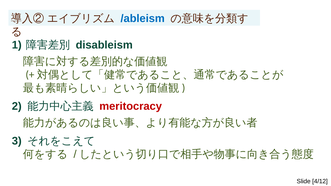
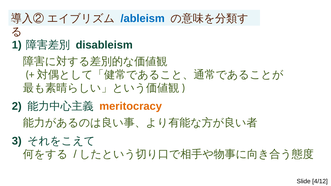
meritocracy colour: red -> orange (131, 106)
